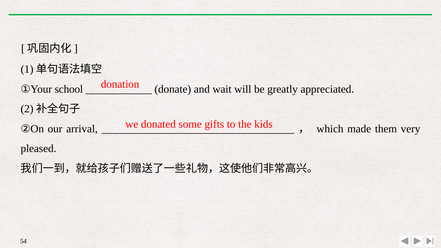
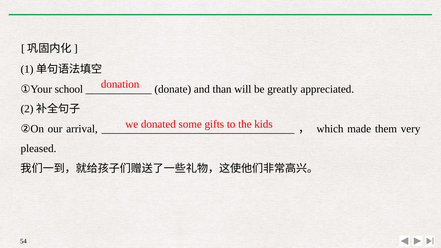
wait: wait -> than (222, 89)
